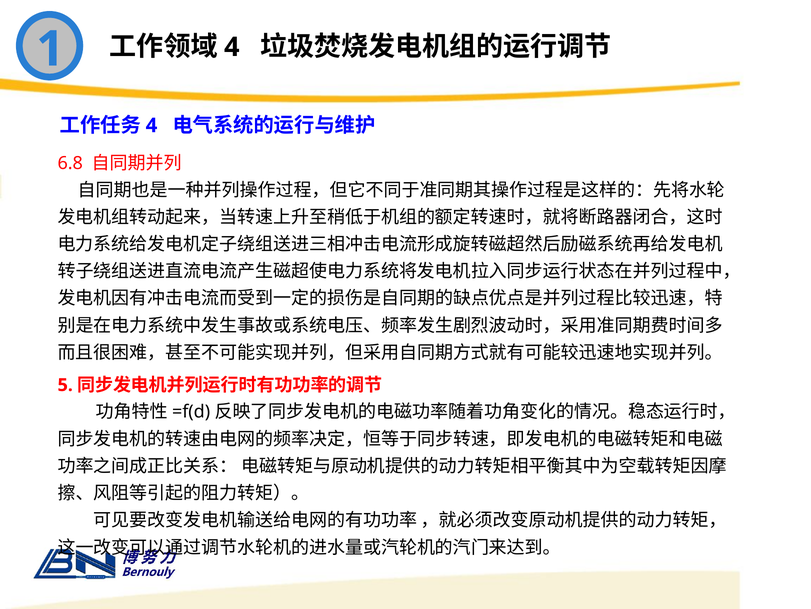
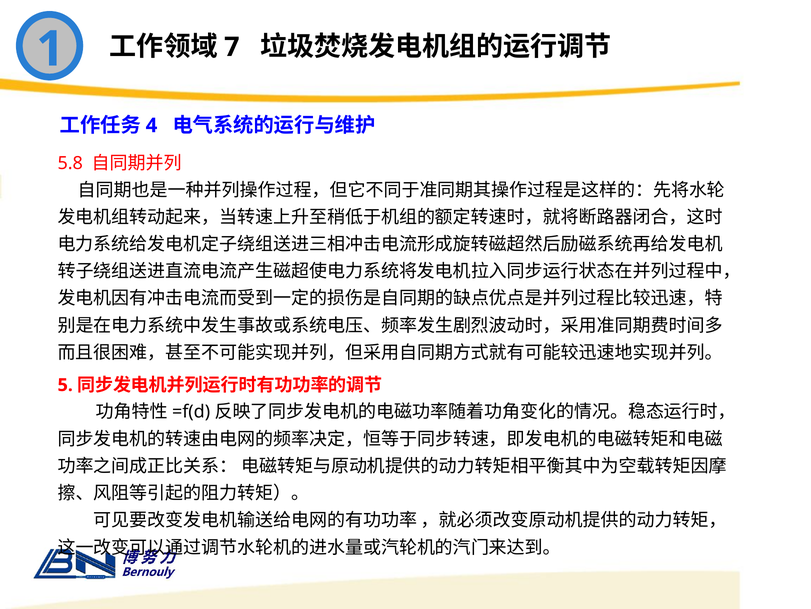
4: 4 -> 7 (232, 47)
6.8: 6.8 -> 5.8 (70, 163)
